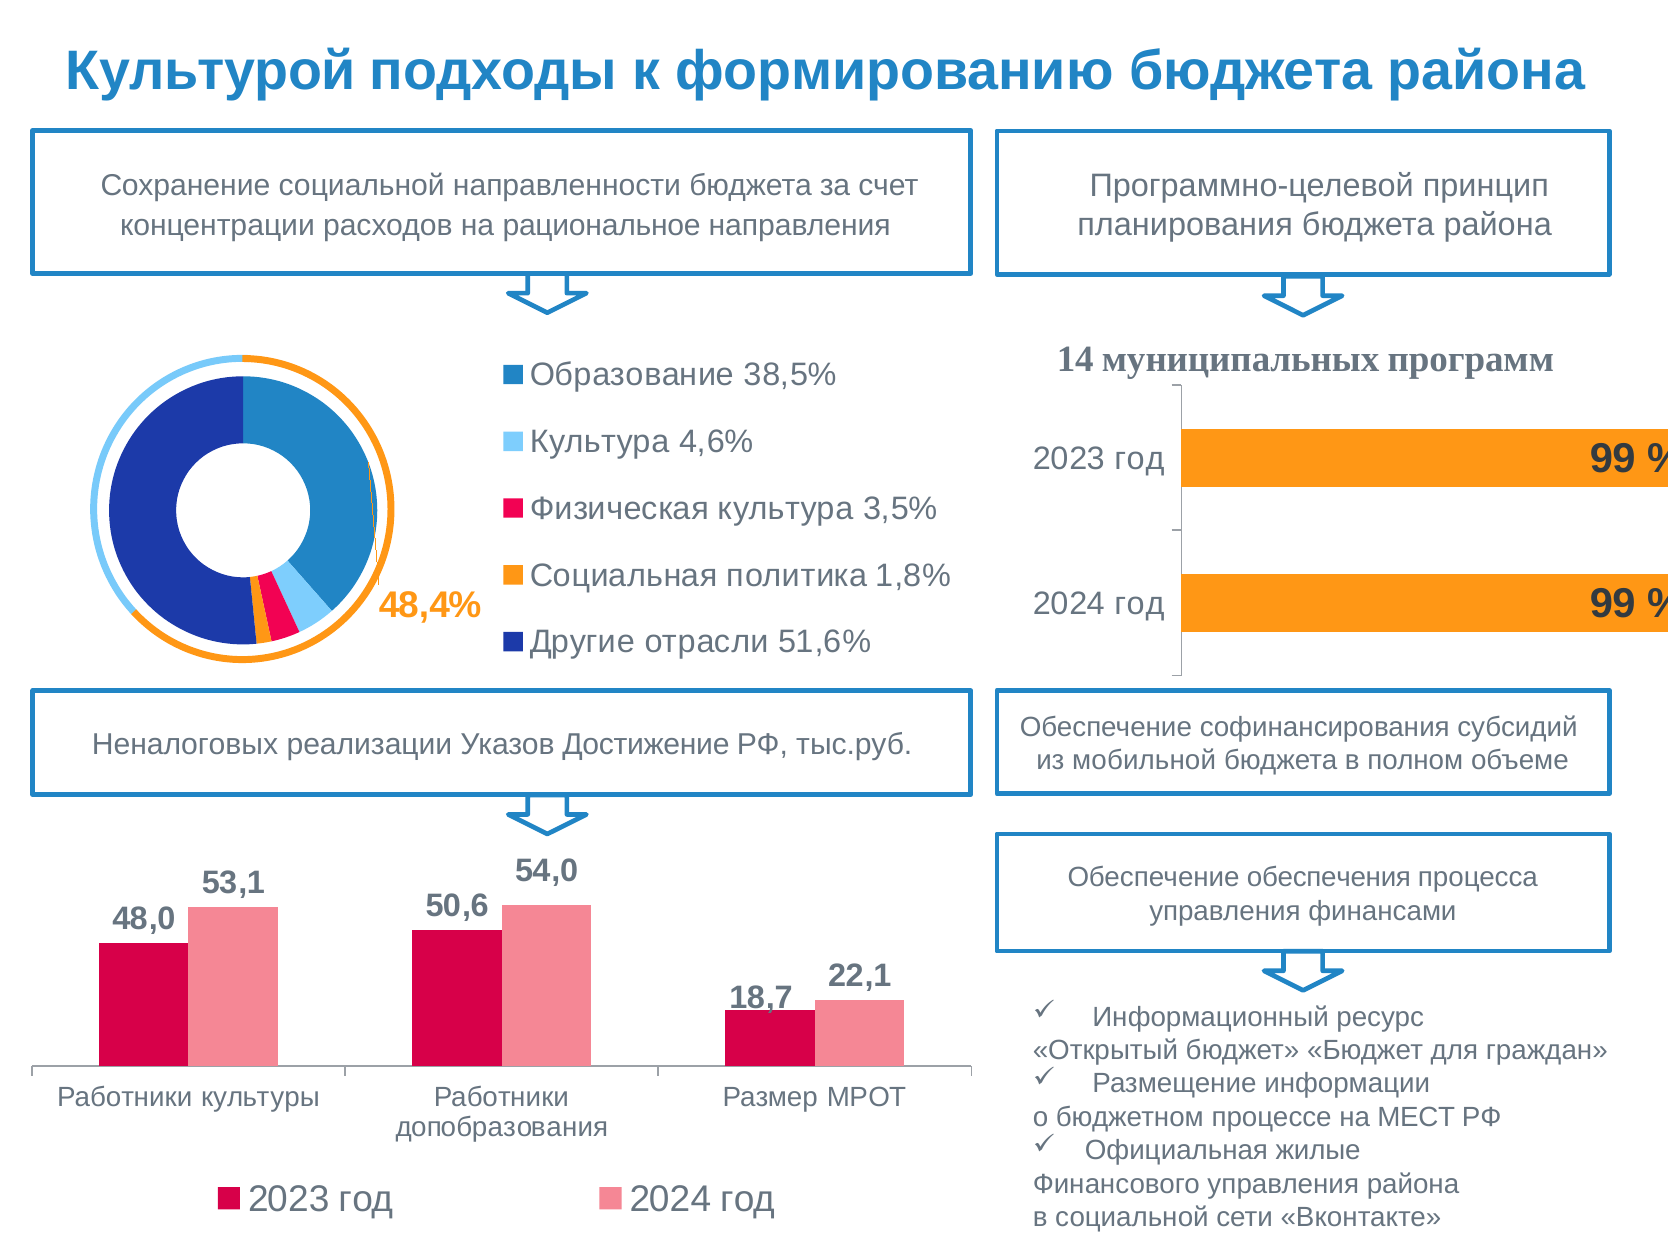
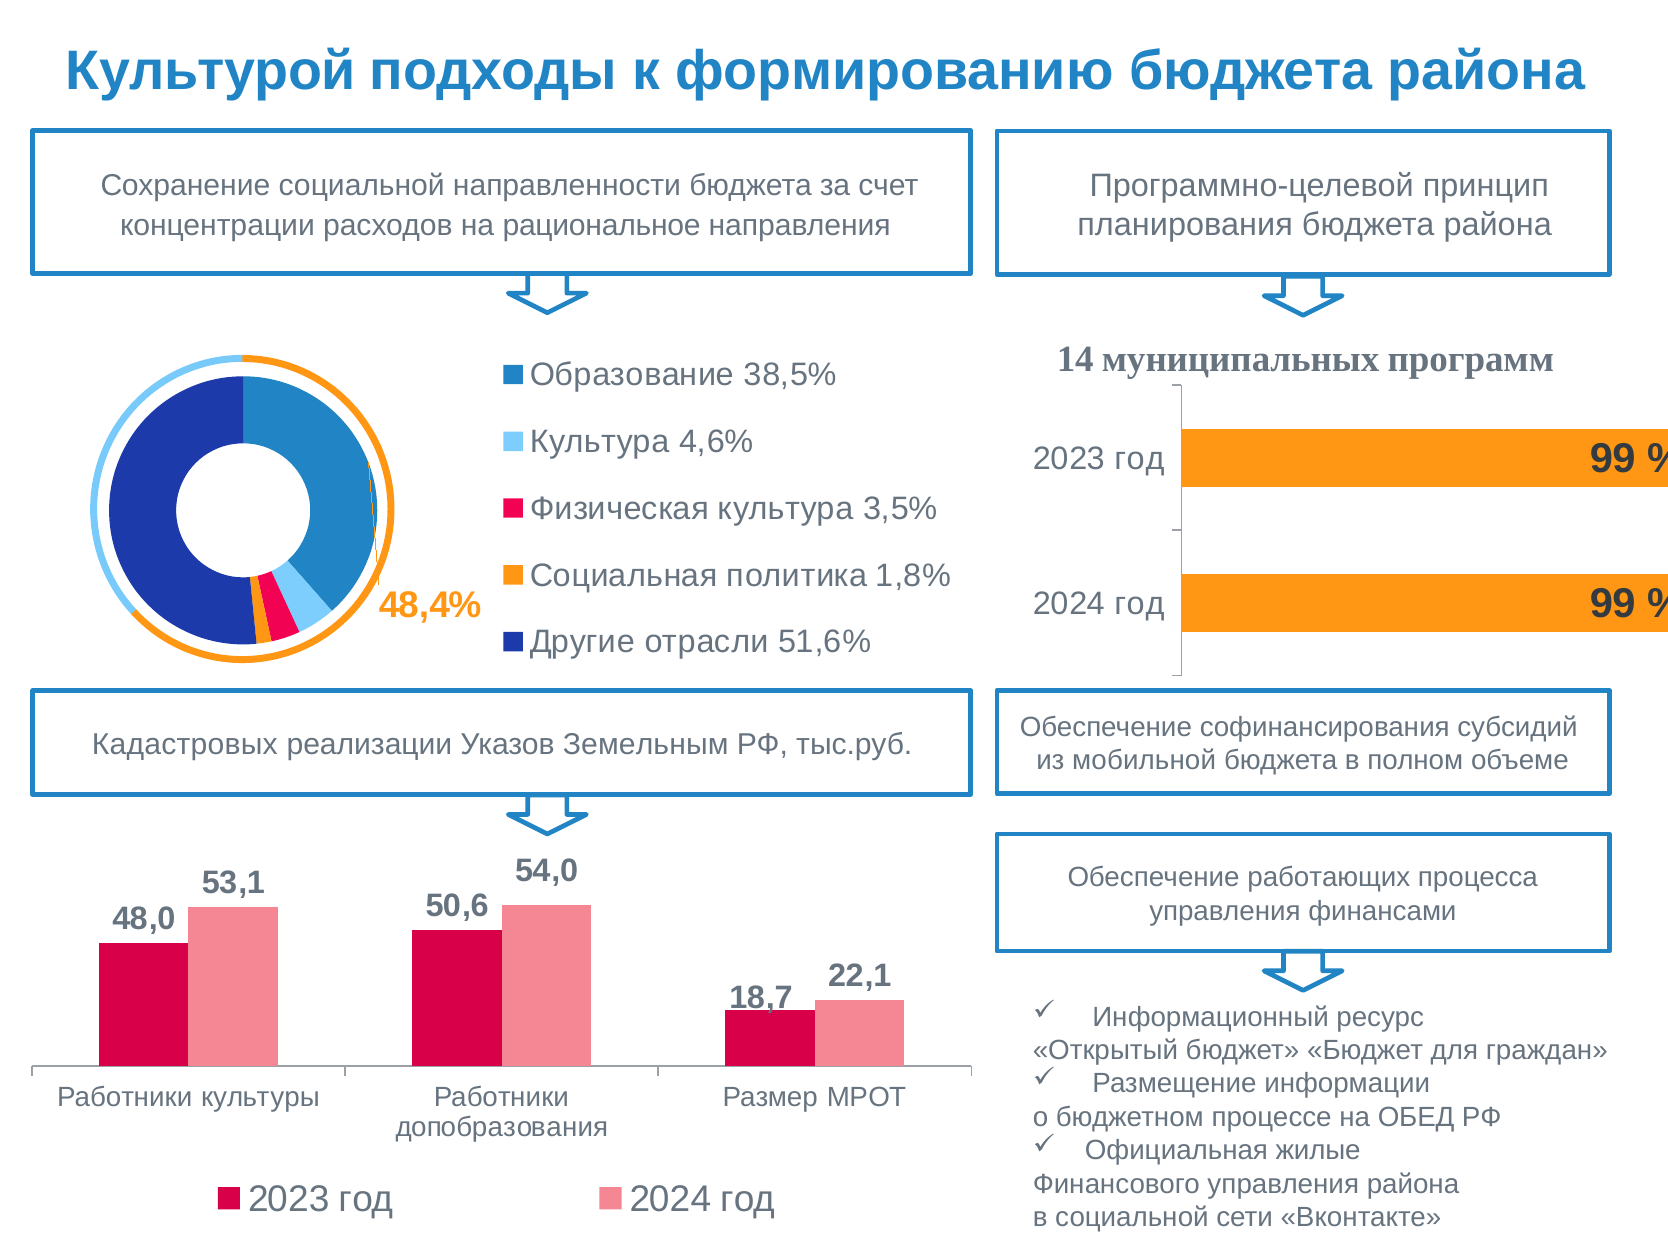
Неналоговых: Неналоговых -> Кадастровых (185, 745)
Достижение: Достижение -> Земельным (646, 745)
обеспечения: обеспечения -> работающих (1329, 878)
МЕСТ: МЕСТ -> ОБЕД (1416, 1117)
